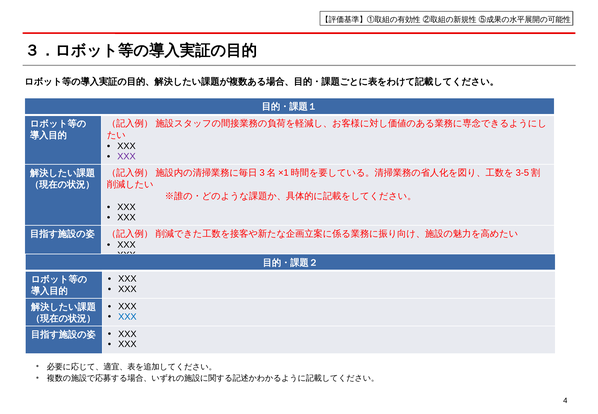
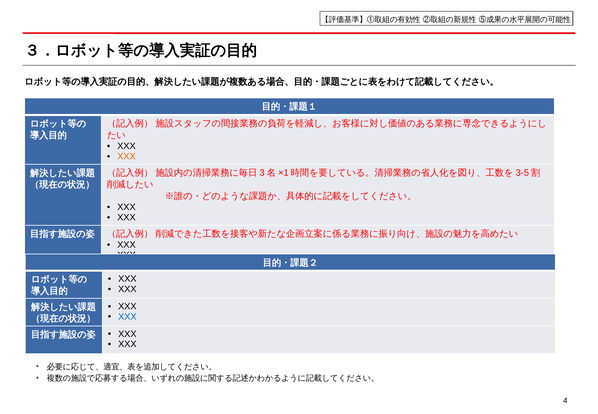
XXX colour: purple -> orange (126, 157)
